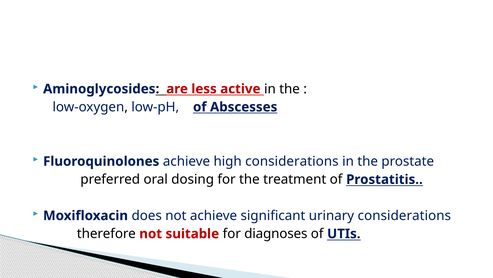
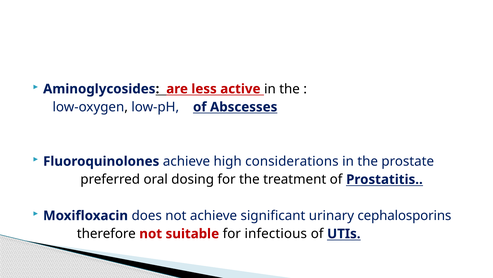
urinary considerations: considerations -> cephalosporins (404, 215)
diagnoses: diagnoses -> infectious (276, 233)
